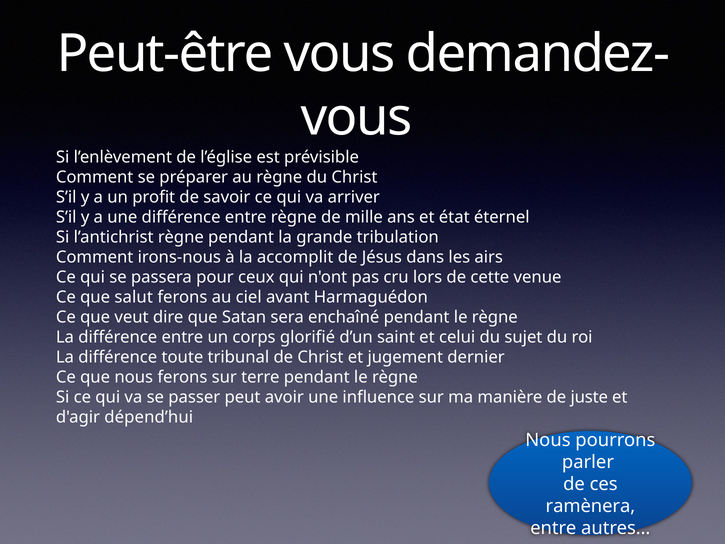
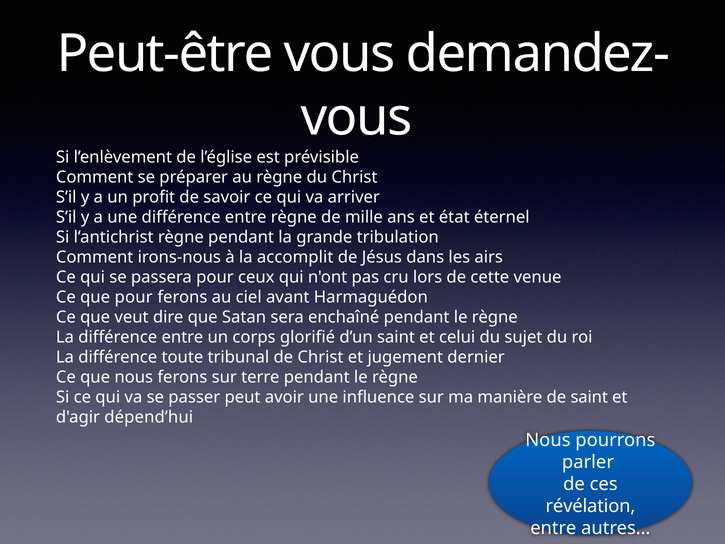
que salut: salut -> pour (134, 297)
de juste: juste -> saint (589, 397)
ramènera: ramènera -> révélation (590, 506)
